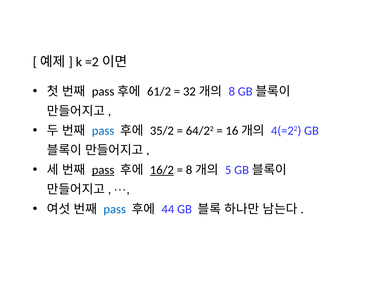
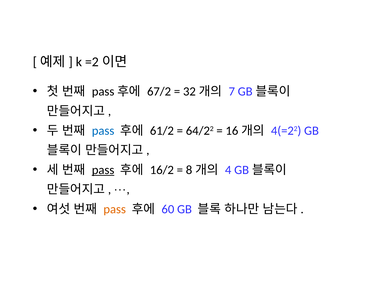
61/2: 61/2 -> 67/2 (159, 92)
8: 8 -> 7 (232, 92)
35/2: 35/2 -> 61/2 (162, 131)
16/2 underline: present -> none (162, 170)
5: 5 -> 4 (228, 170)
pass colour: blue -> orange (115, 210)
44: 44 -> 60 (168, 210)
